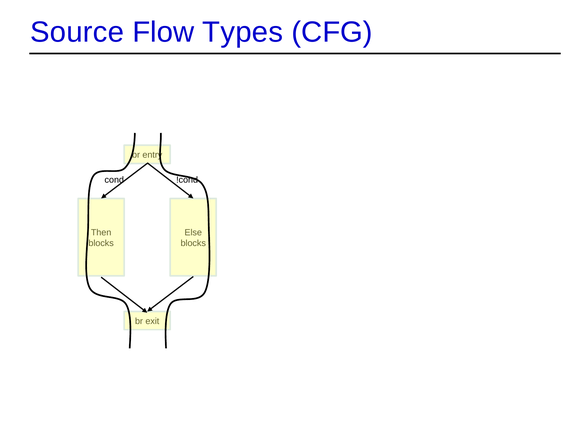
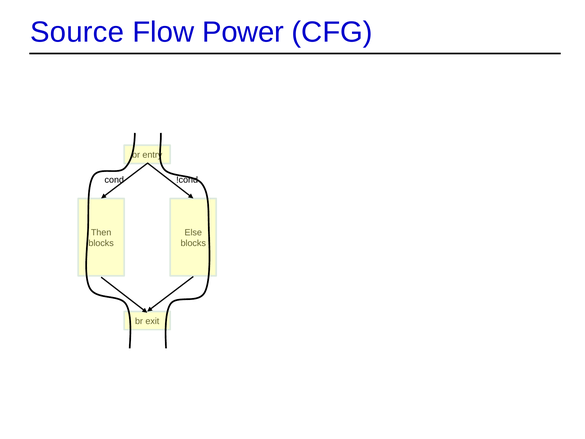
Types: Types -> Power (243, 32)
